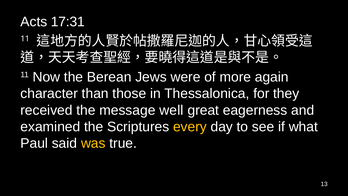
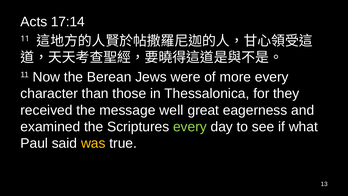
17:31: 17:31 -> 17:14 (68, 22)
more again: again -> every (272, 77)
every colour: yellow -> light green (190, 127)
